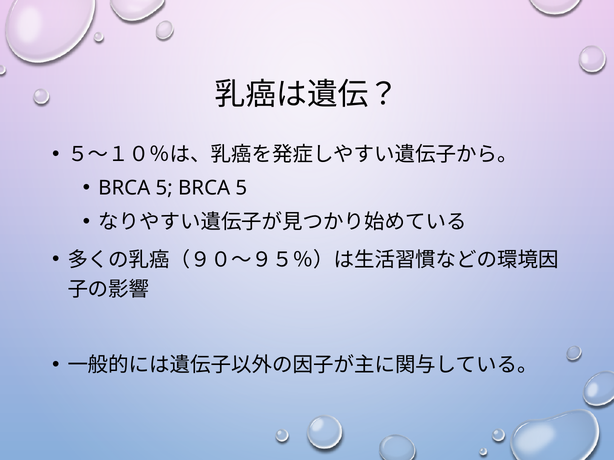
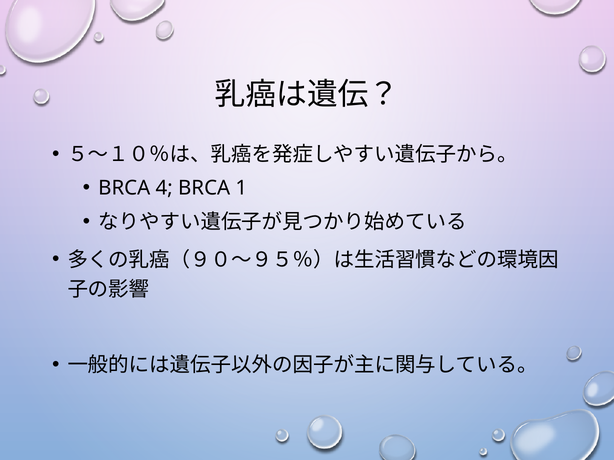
5: 5 -> 4 (164, 188)
5: 5 -> 1 (241, 188)
